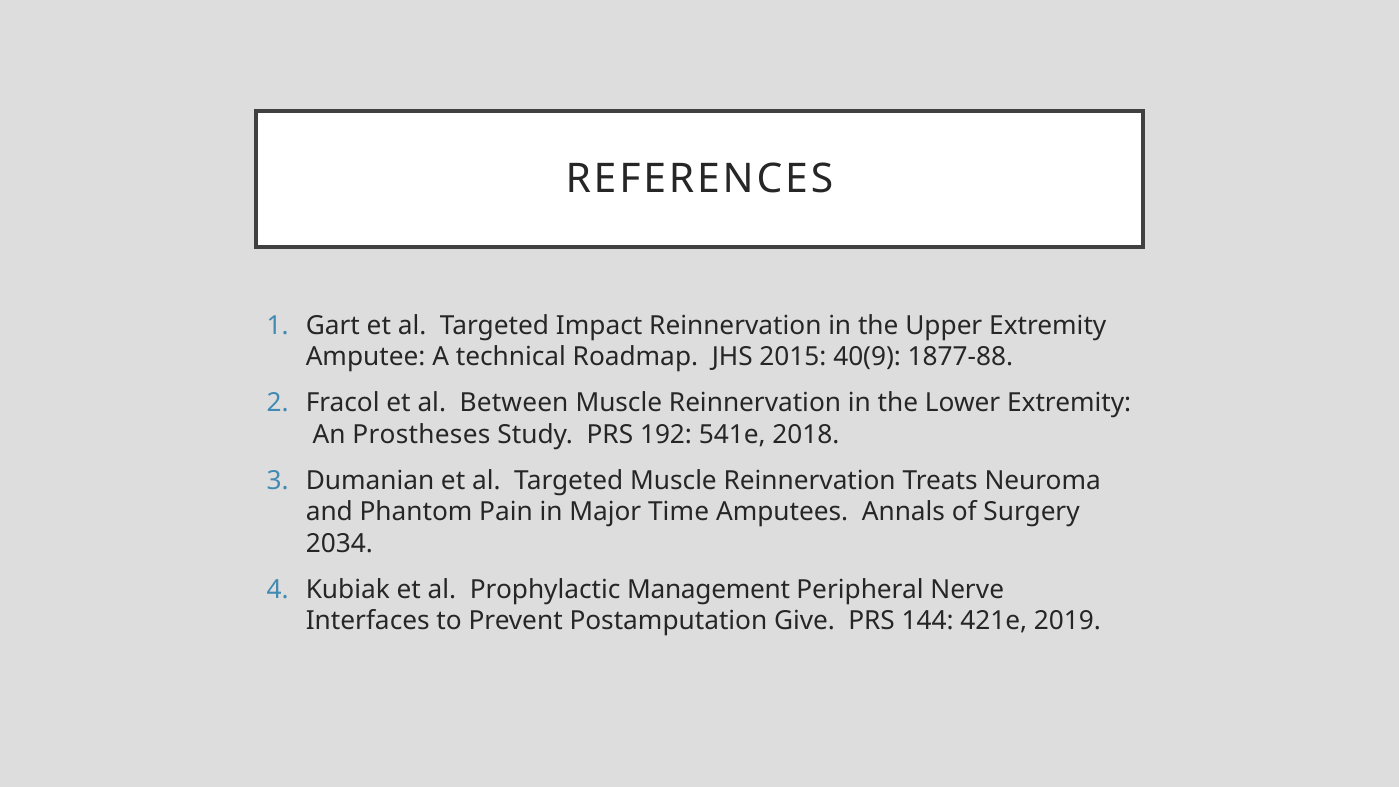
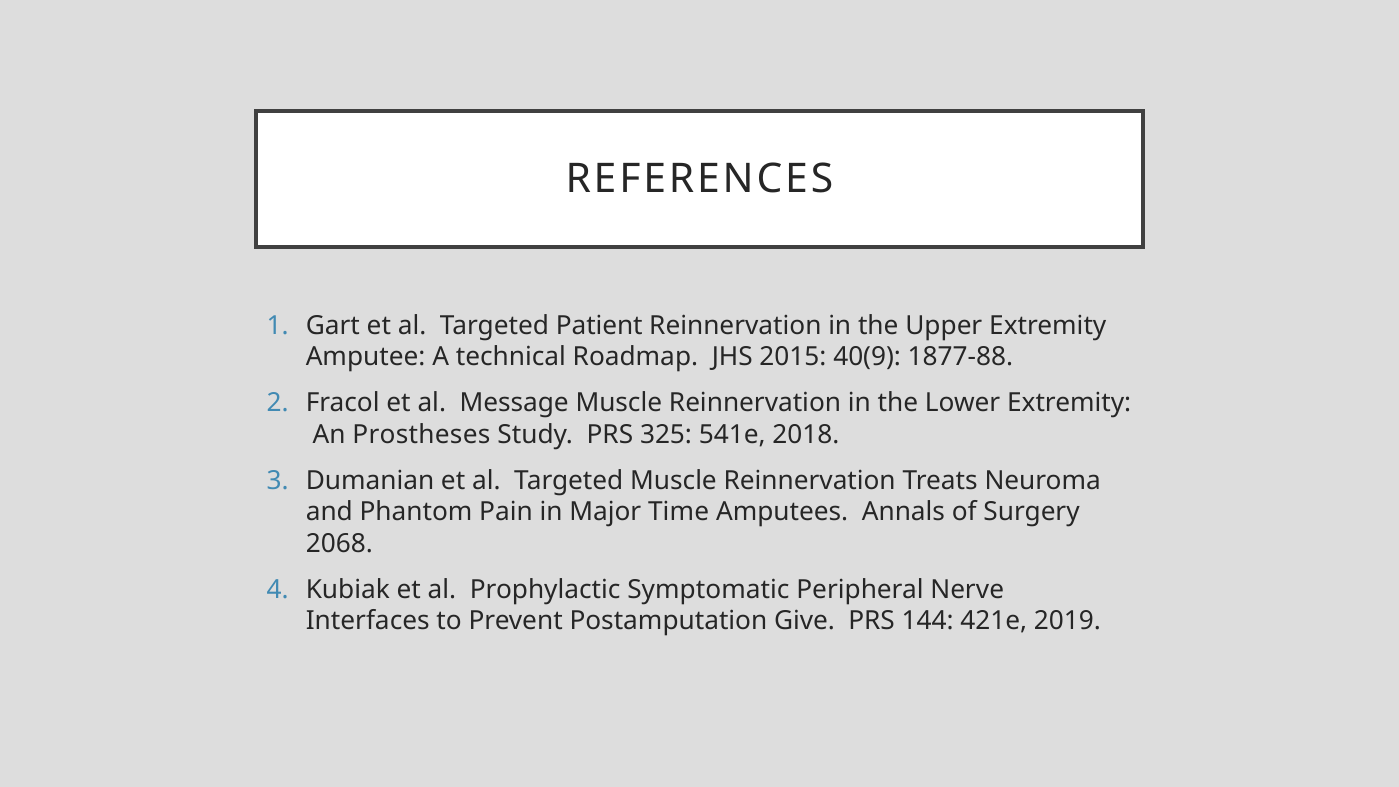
Impact: Impact -> Patient (599, 326)
Between: Between -> Message (514, 403)
192: 192 -> 325 (666, 435)
2034: 2034 -> 2068 (339, 544)
Management: Management -> Symptomatic (708, 590)
